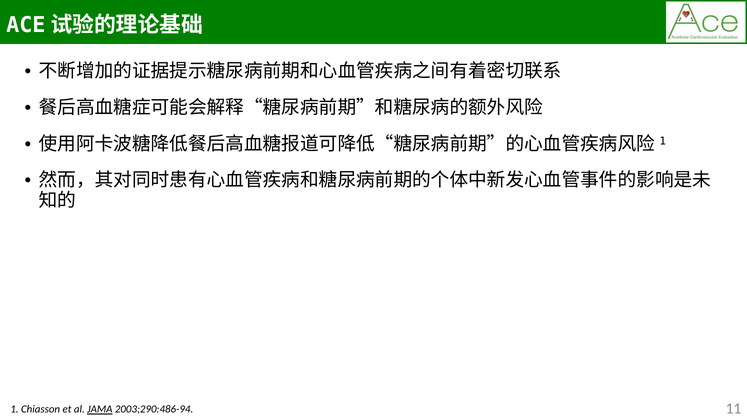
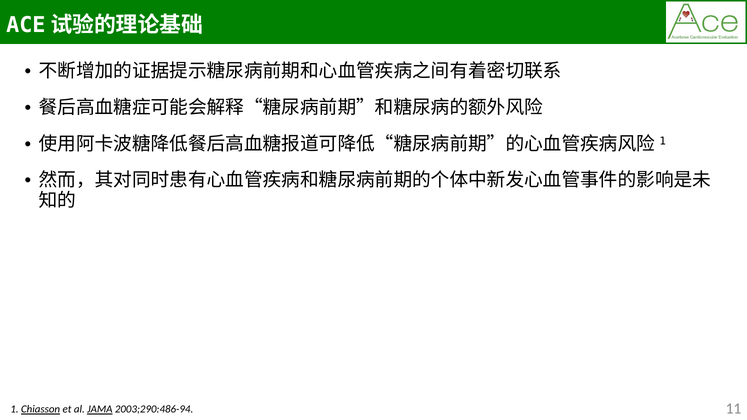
Chiasson underline: none -> present (41, 409)
